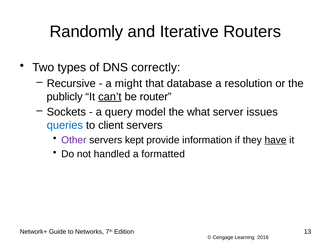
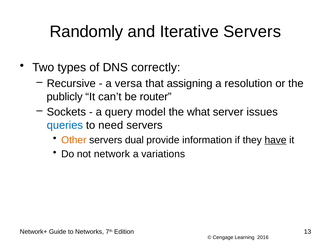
Iterative Routers: Routers -> Servers (252, 32)
might: might -> versa (128, 84)
database: database -> assigning (190, 84)
can’t underline: present -> none (110, 97)
client: client -> need (111, 125)
Other colour: purple -> orange (74, 140)
kept: kept -> dual (134, 140)
handled: handled -> network (112, 154)
formatted: formatted -> variations (163, 154)
